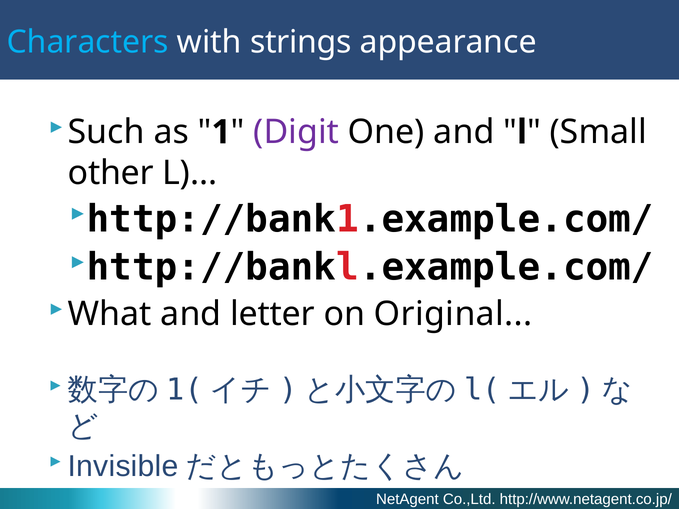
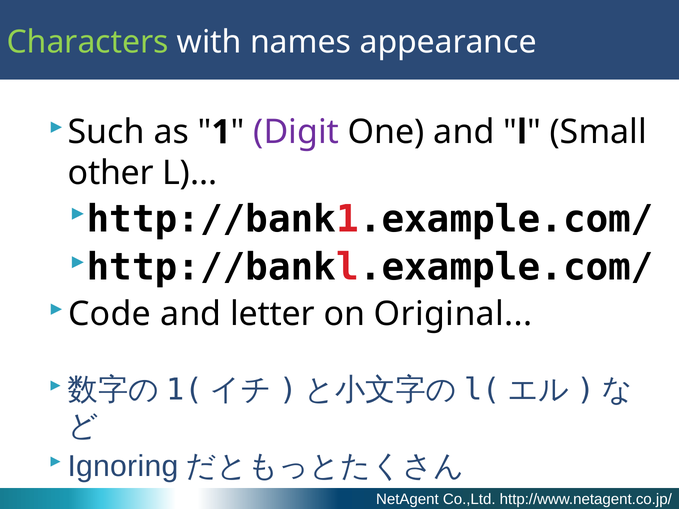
Characters colour: light blue -> light green (88, 42)
strings: strings -> names (301, 42)
What: What -> Code (110, 314)
Invisible: Invisible -> Ignoring (123, 466)
